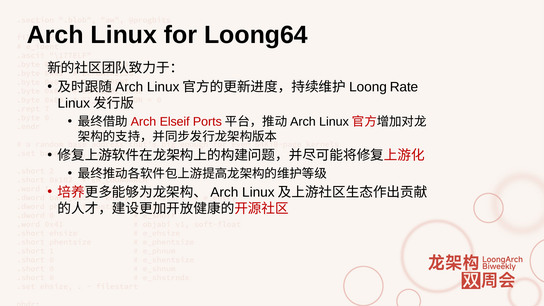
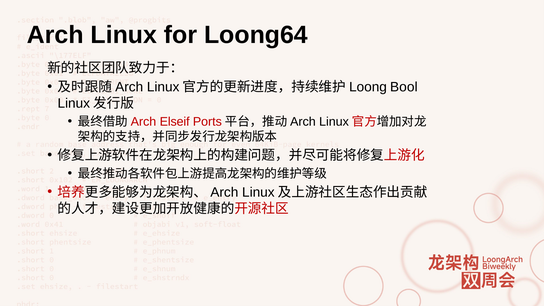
Rate: Rate -> Bool (404, 87)
